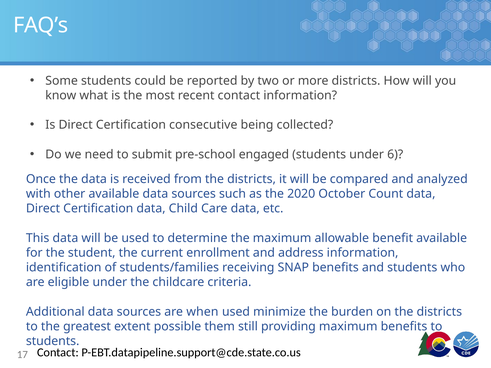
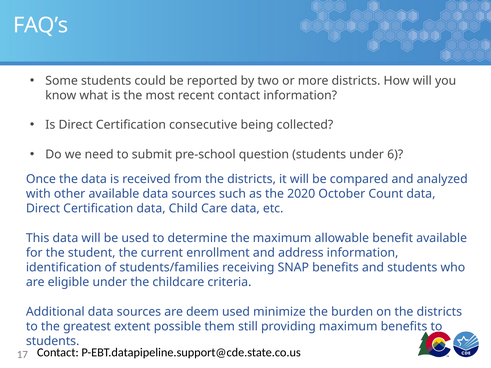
engaged: engaged -> question (264, 154)
when: when -> deem (203, 312)
